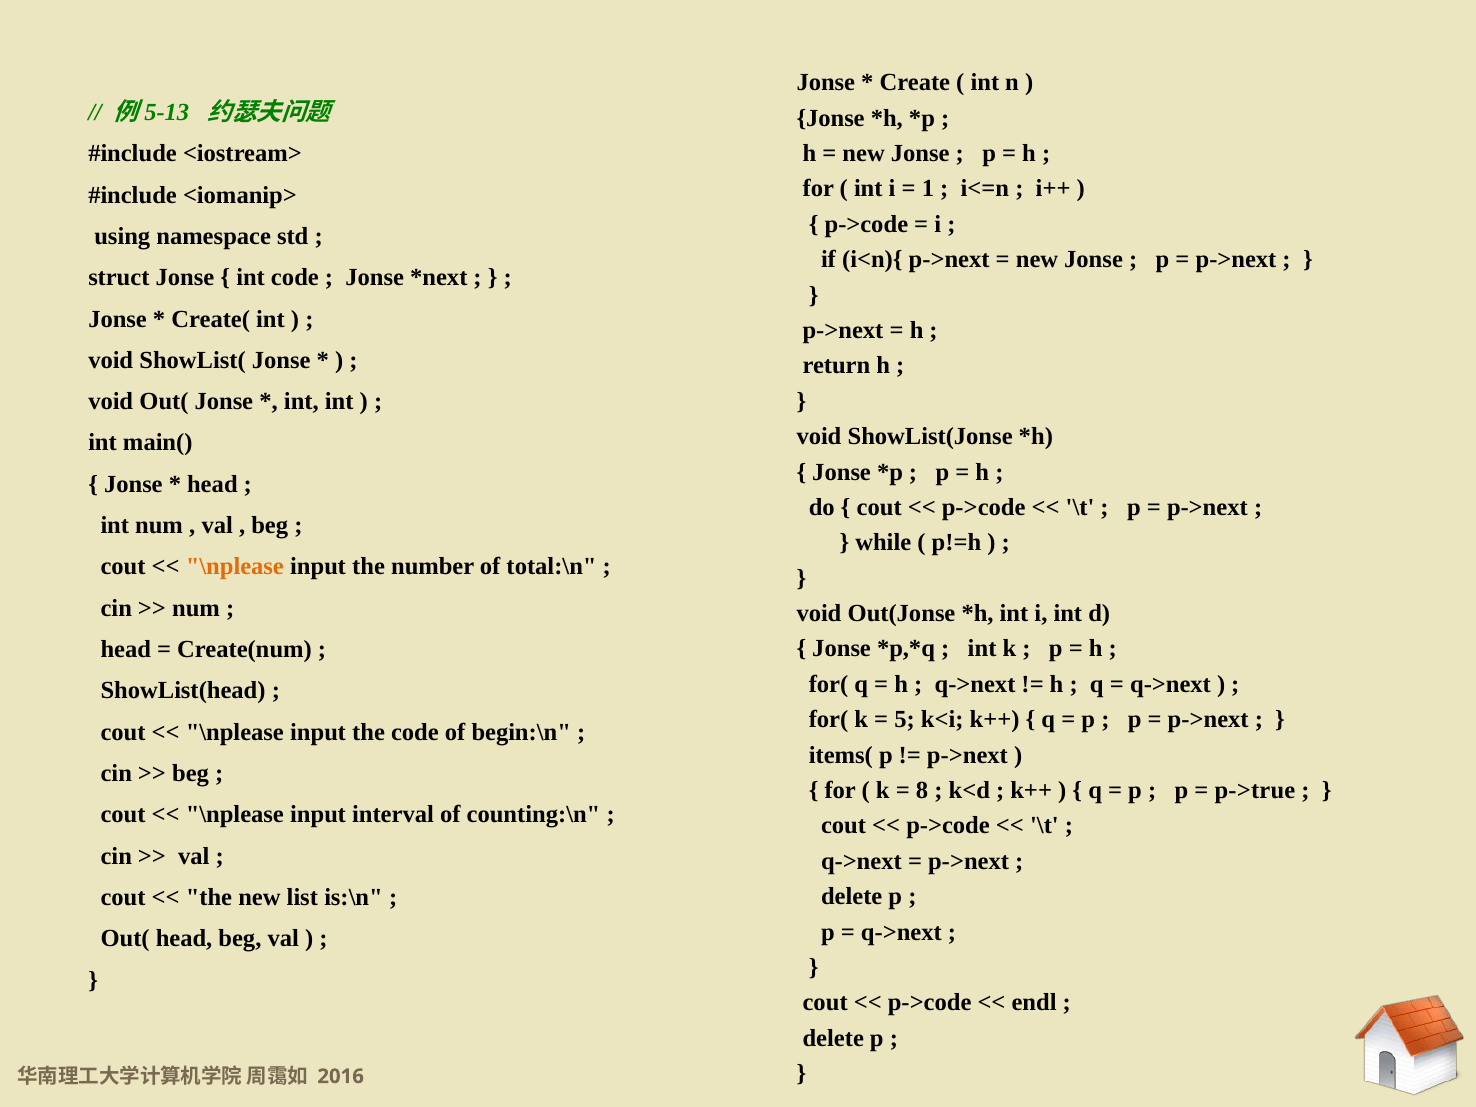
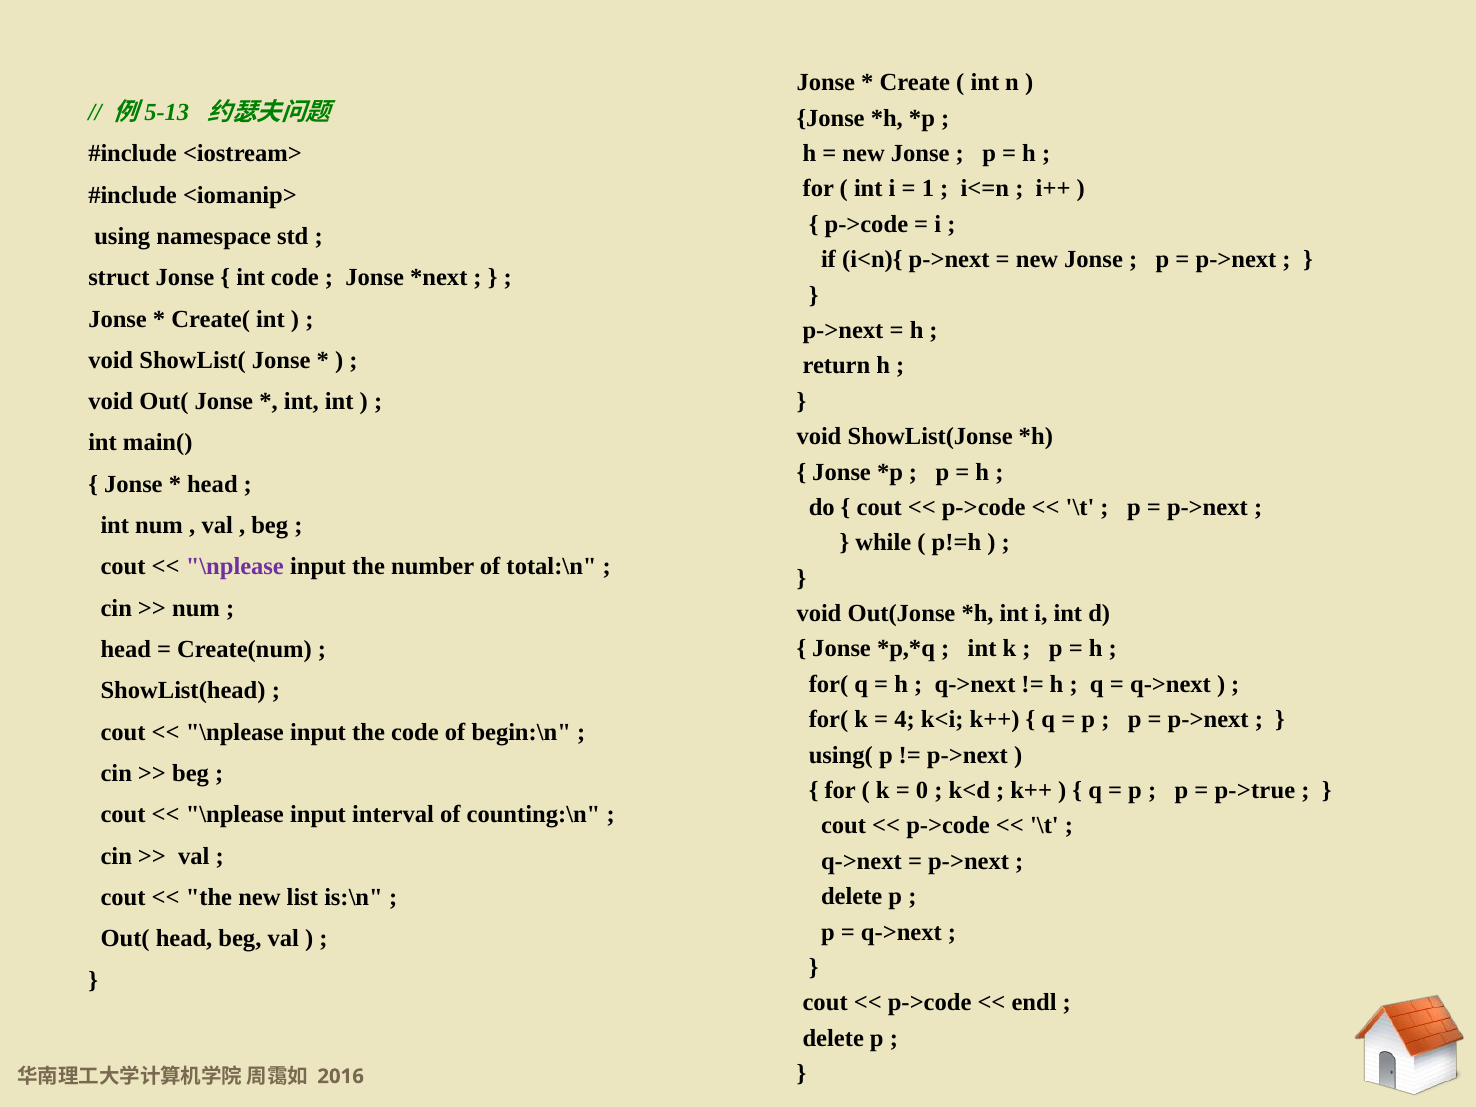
\nplease colour: orange -> purple (235, 567)
5: 5 -> 4 (905, 720)
items(: items( -> using( (841, 755)
8: 8 -> 0 (922, 790)
